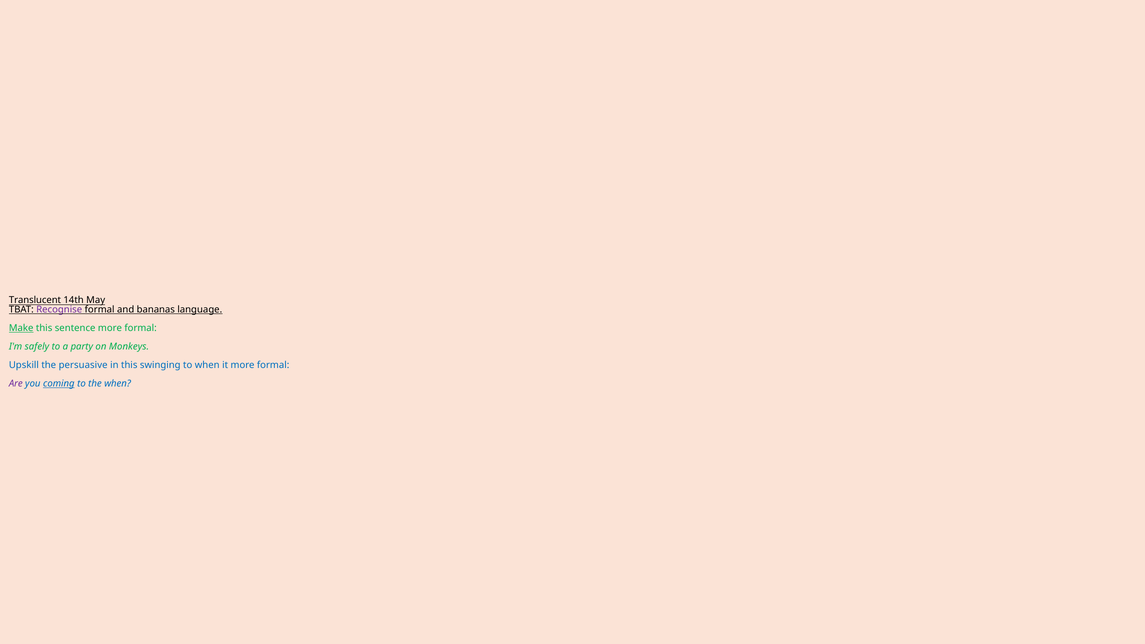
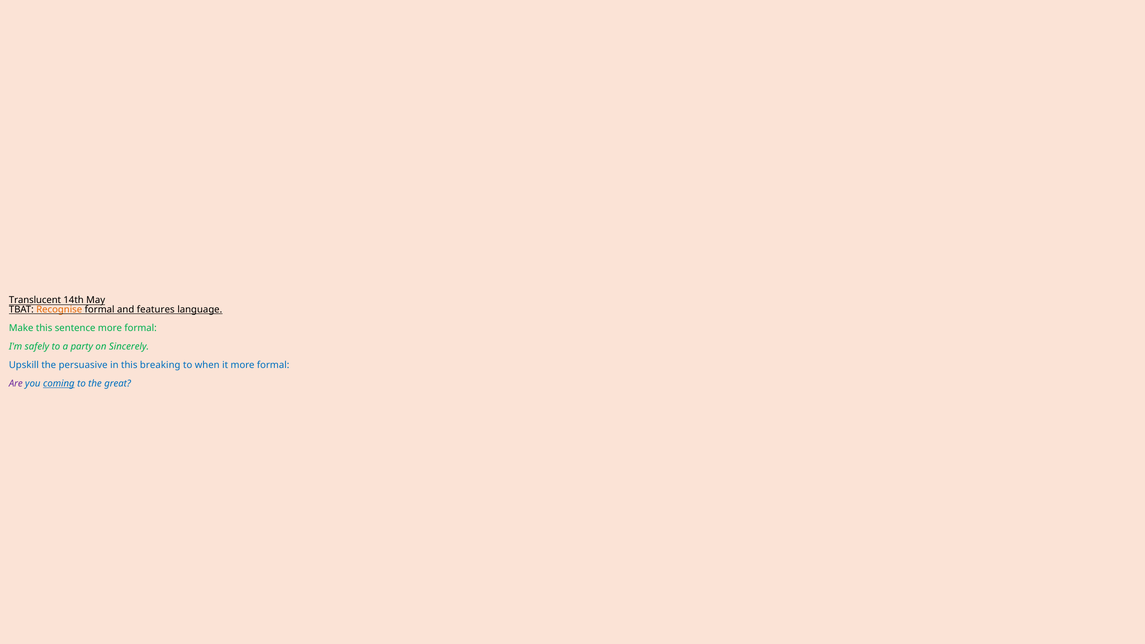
Recognise colour: purple -> orange (59, 310)
bananas: bananas -> features (156, 310)
Make underline: present -> none (21, 328)
Monkeys: Monkeys -> Sincerely (129, 347)
swinging: swinging -> breaking (160, 365)
the when: when -> great (118, 384)
